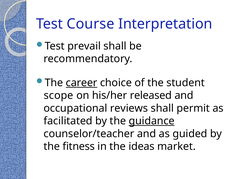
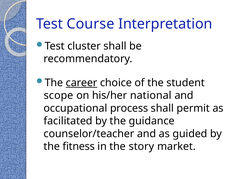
prevail: prevail -> cluster (84, 46)
released: released -> national (151, 95)
reviews: reviews -> process (129, 108)
guidance underline: present -> none (152, 121)
ideas: ideas -> story (141, 146)
